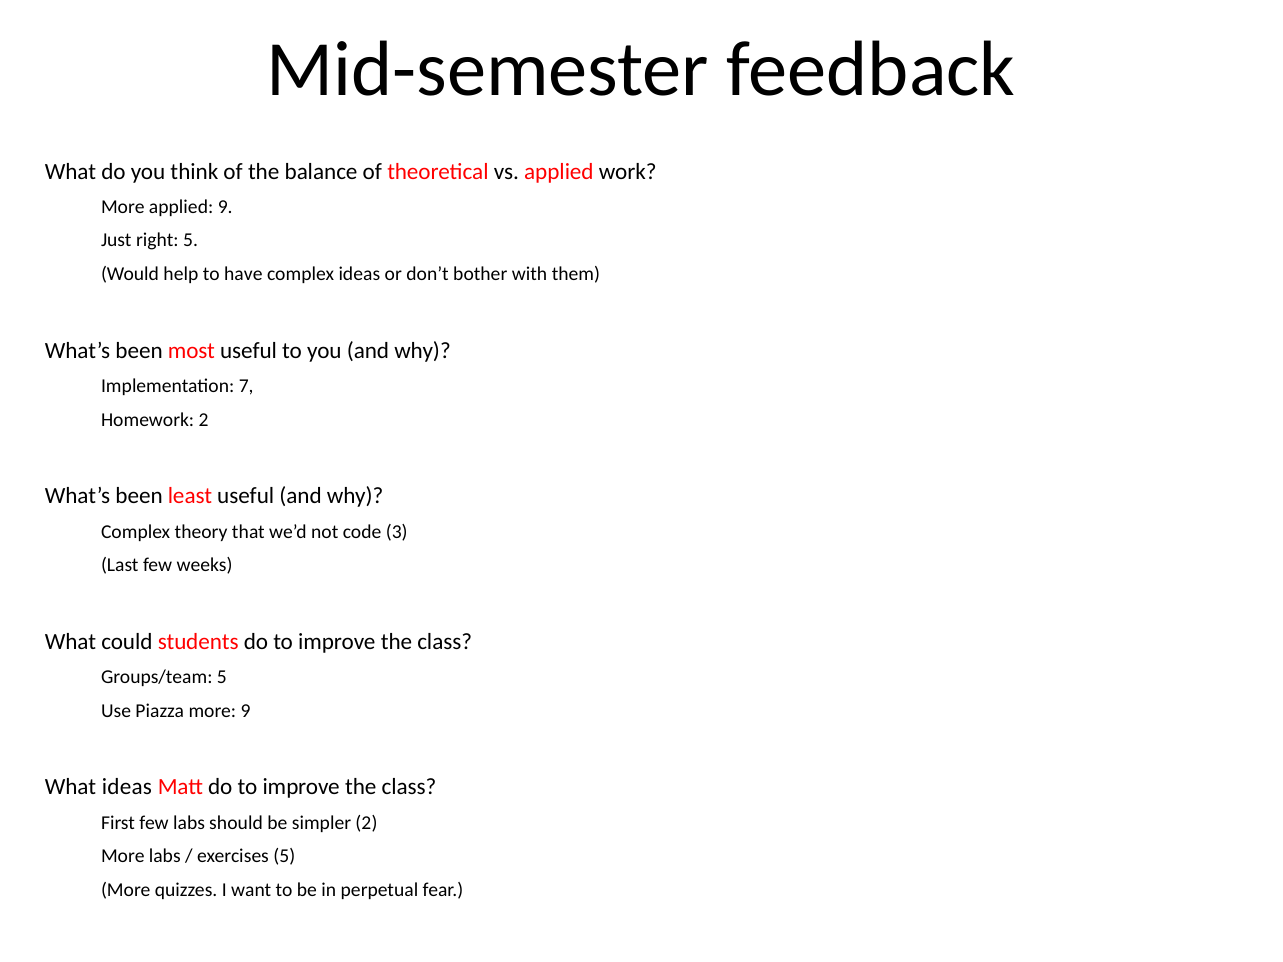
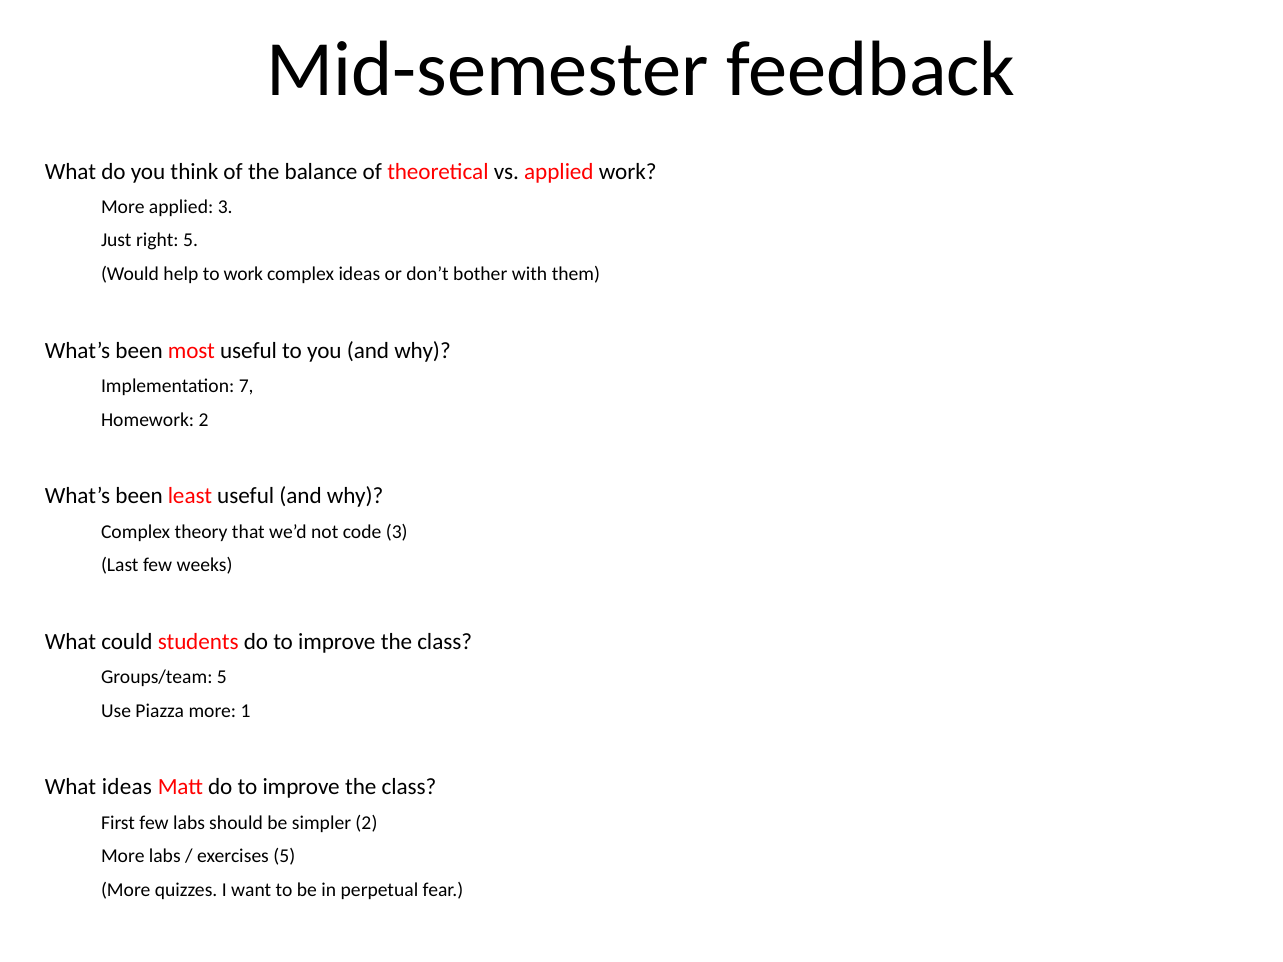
applied 9: 9 -> 3 (225, 207)
to have: have -> work (243, 274)
more 9: 9 -> 1 (246, 711)
